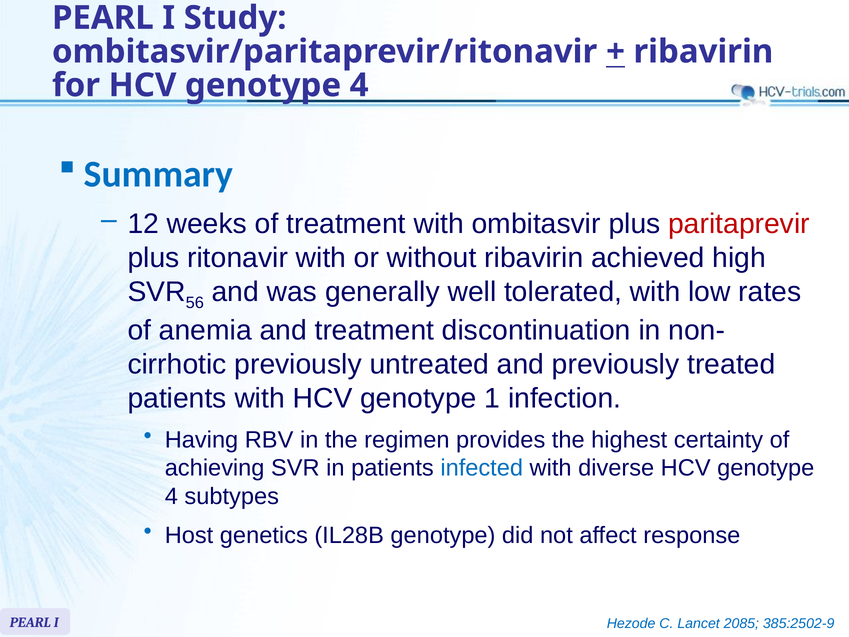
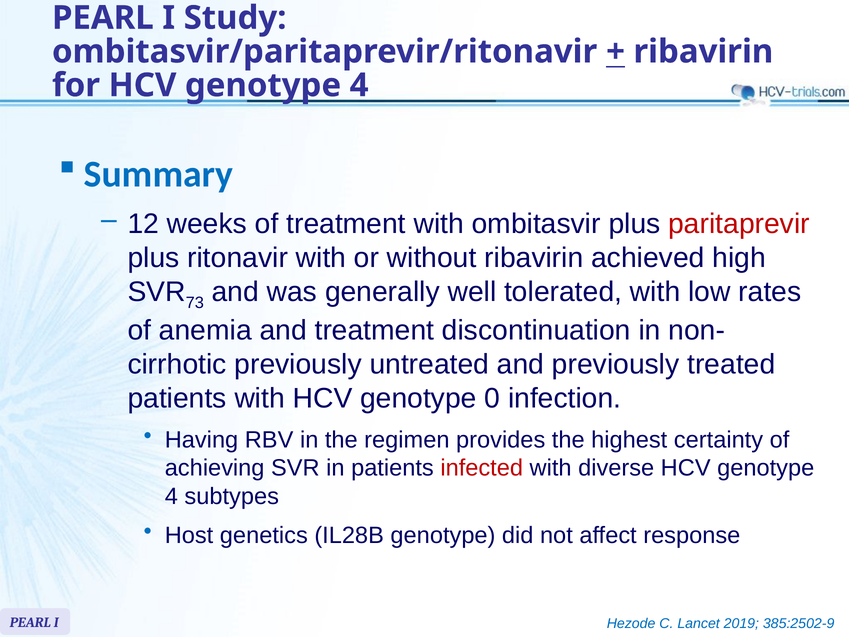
56: 56 -> 73 (195, 303)
1: 1 -> 0 (492, 398)
infected colour: blue -> red (482, 468)
2085: 2085 -> 2019 (741, 623)
